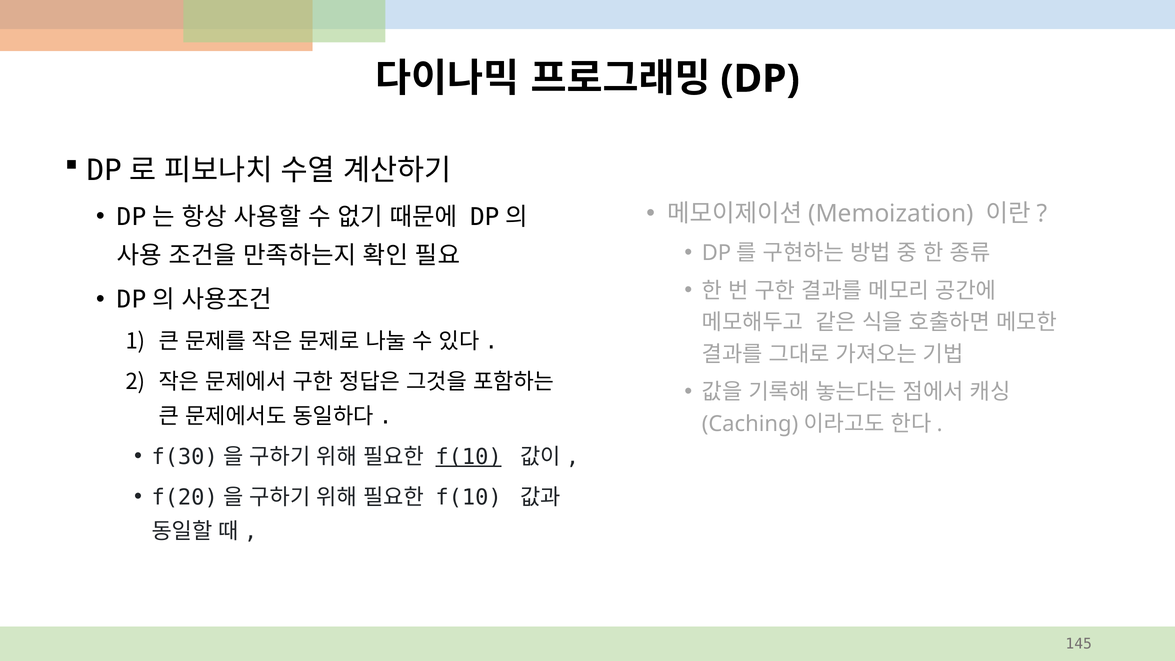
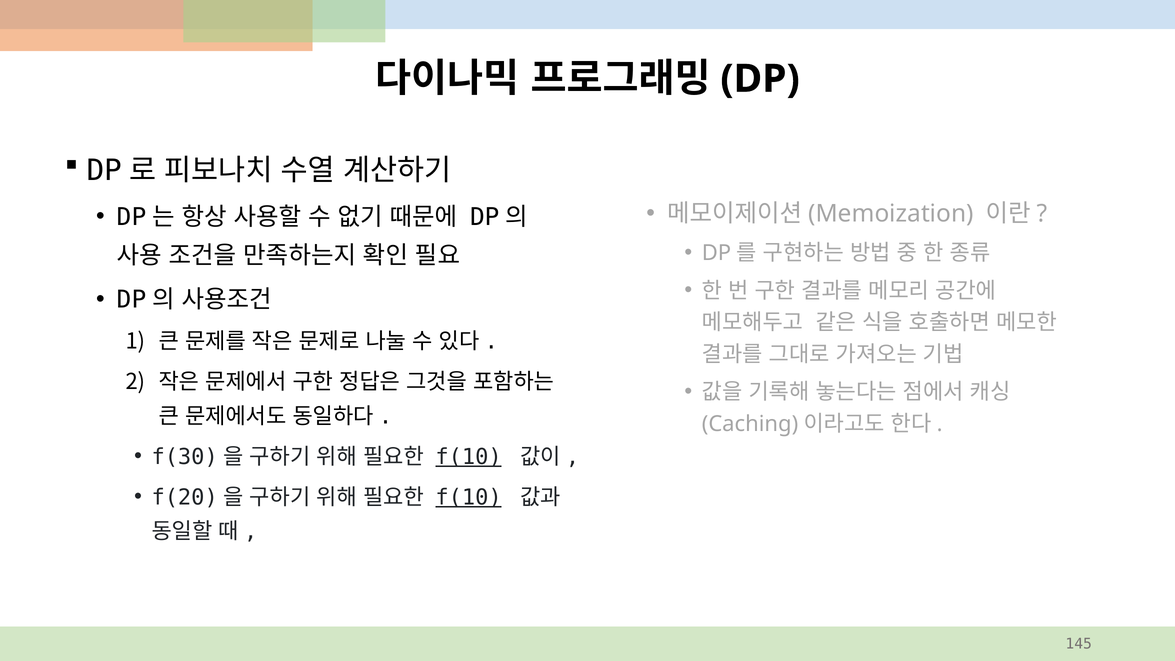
f(10 underline: none -> present (469, 497)
